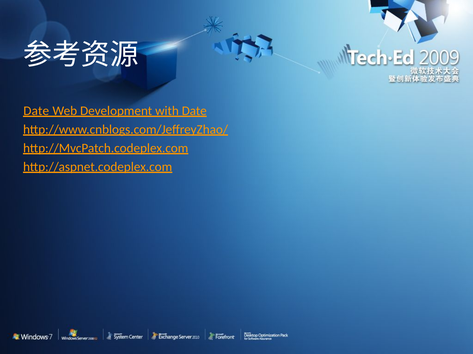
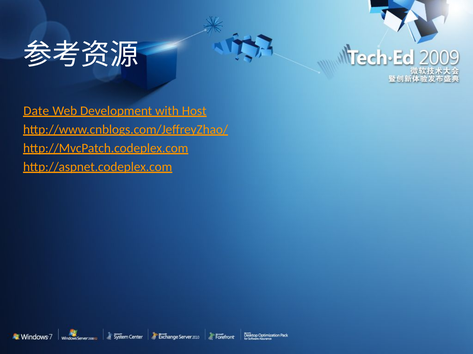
with Date: Date -> Host (194, 111)
